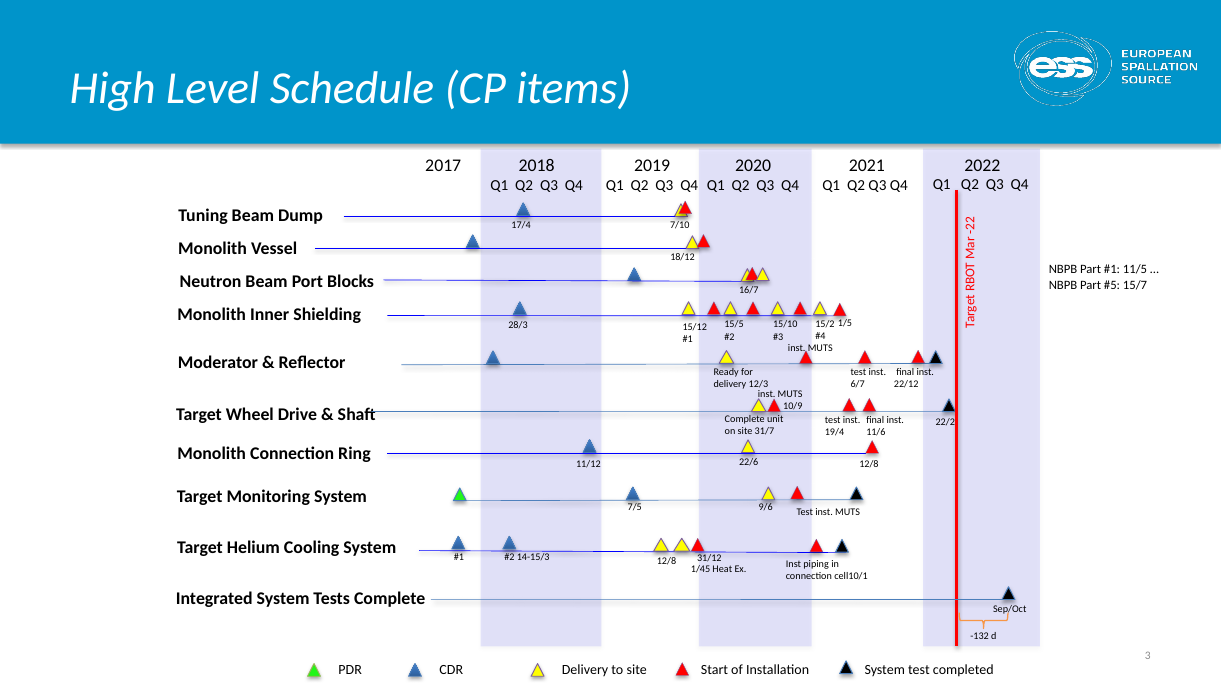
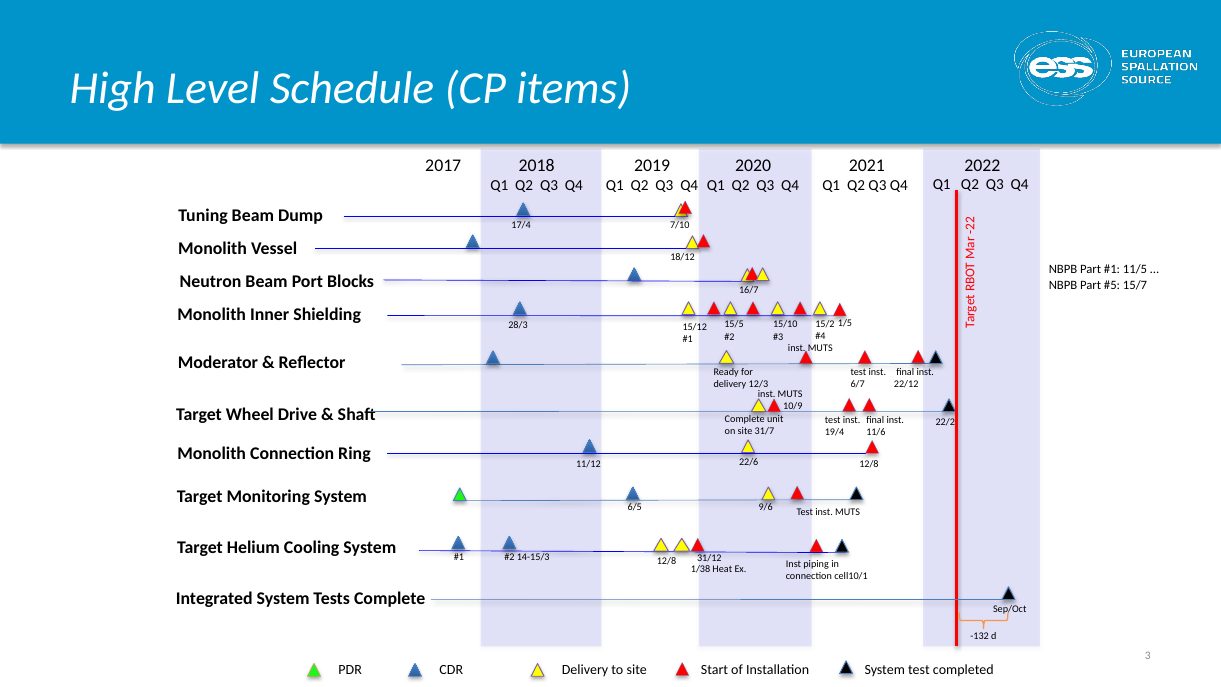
7/5: 7/5 -> 6/5 (635, 507)
1/45: 1/45 -> 1/38 (701, 569)
